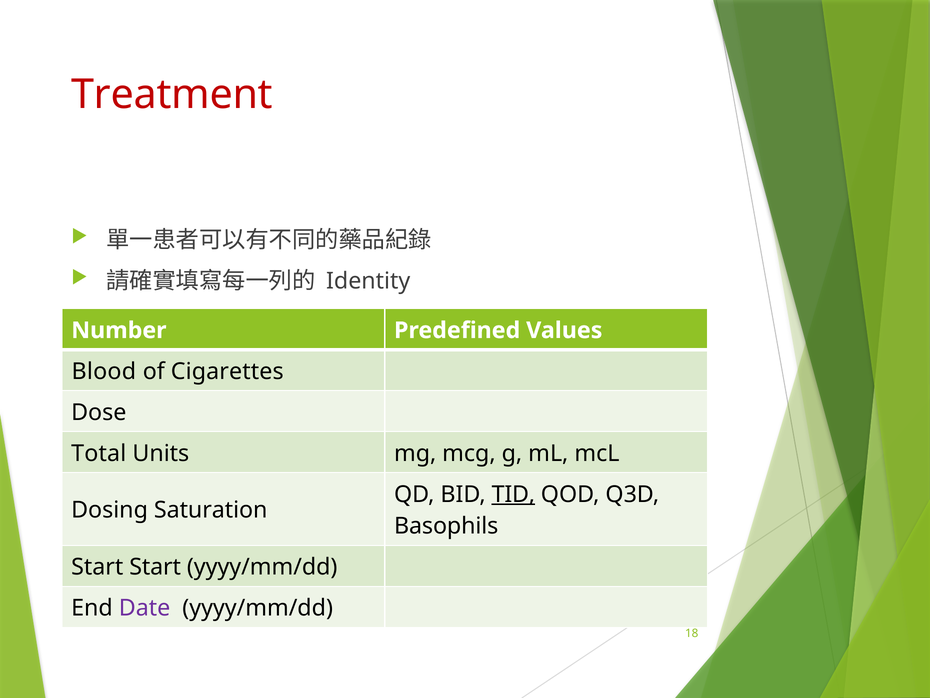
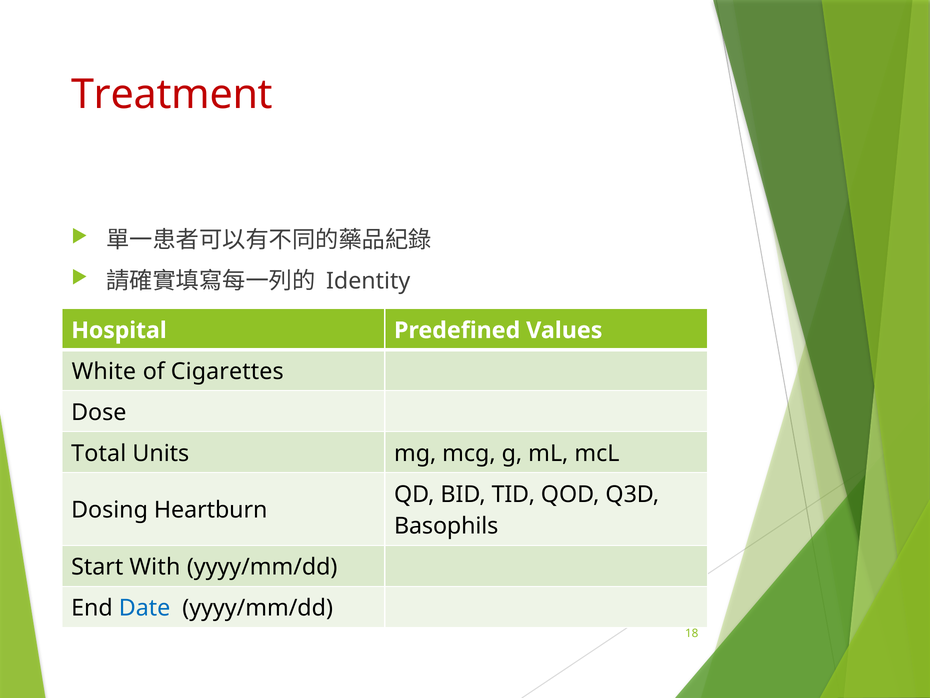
Number: Number -> Hospital (119, 330)
Blood: Blood -> White (104, 371)
TID underline: present -> none (513, 494)
Saturation: Saturation -> Heartburn (211, 510)
Start Start: Start -> With (155, 567)
Date colour: purple -> blue (145, 608)
